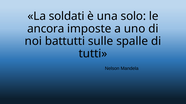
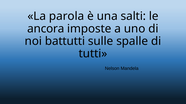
soldati: soldati -> parola (67, 16)
solo: solo -> salti (133, 16)
